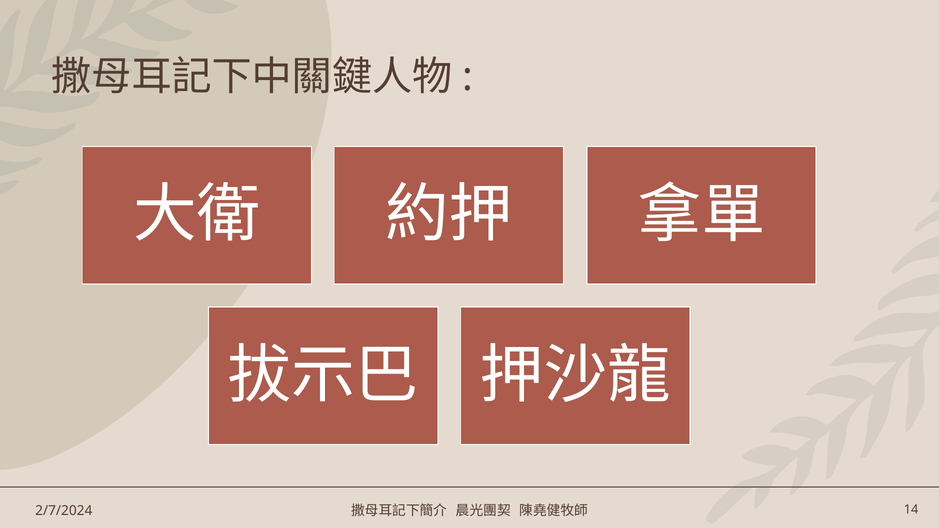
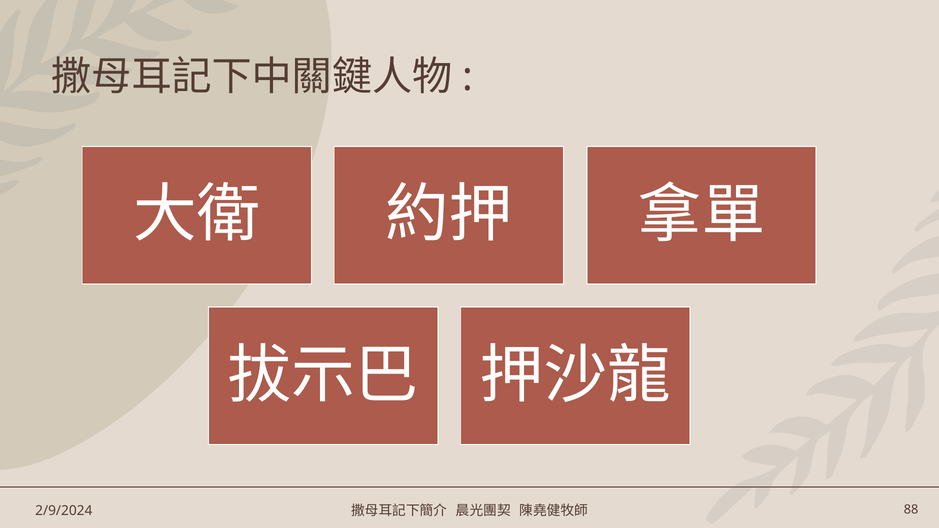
2/7/2024: 2/7/2024 -> 2/9/2024 (64, 511)
14: 14 -> 88 (911, 510)
